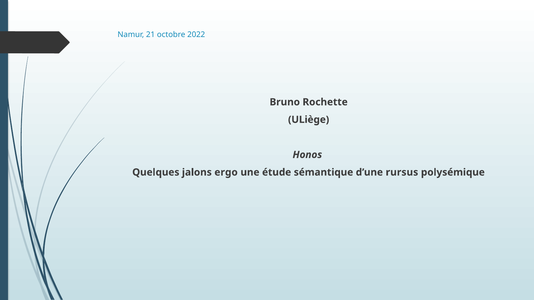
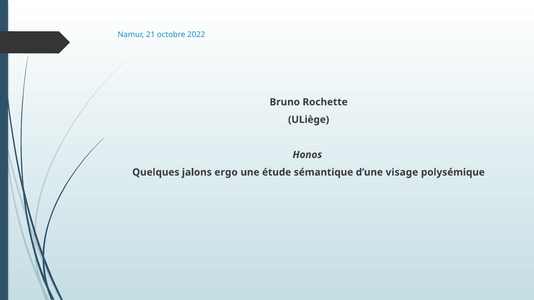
rursus: rursus -> visage (402, 172)
